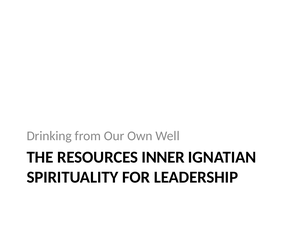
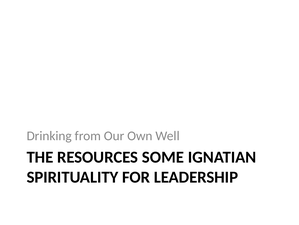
INNER: INNER -> SOME (163, 157)
